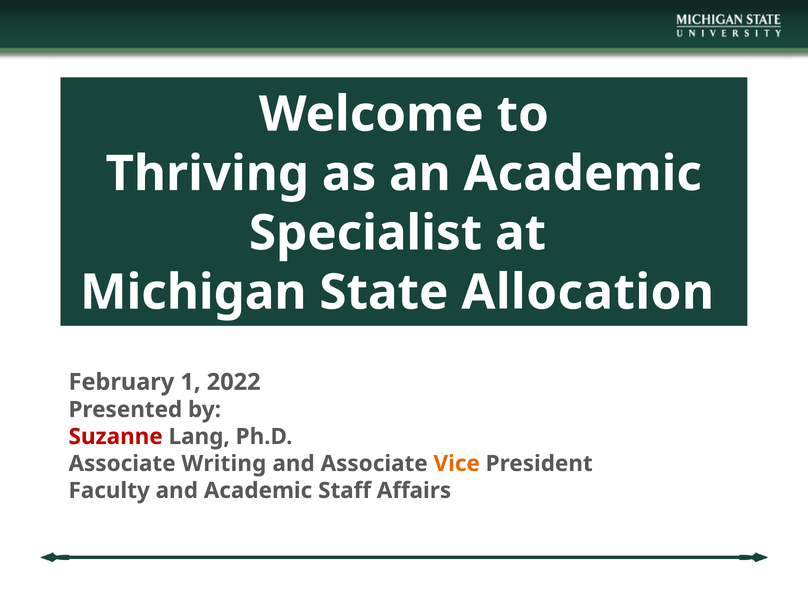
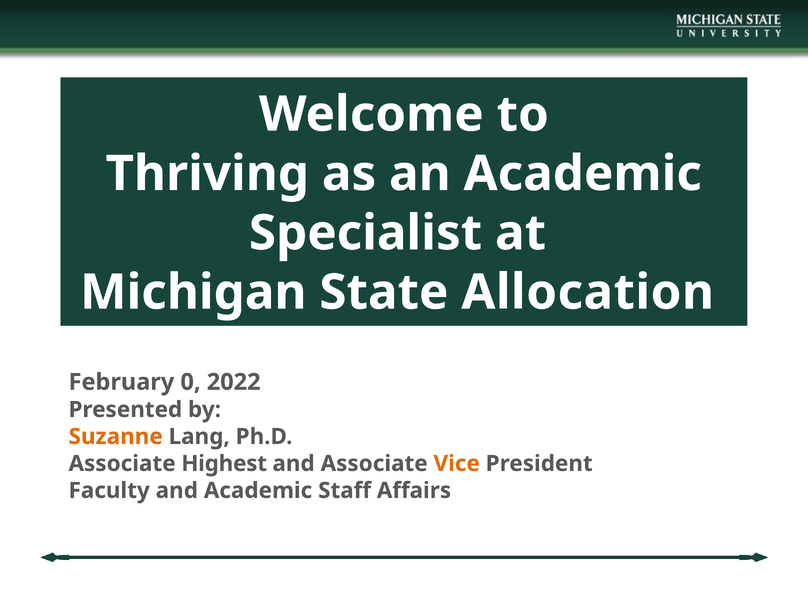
1: 1 -> 0 (190, 382)
Suzanne colour: red -> orange (116, 437)
Writing: Writing -> Highest (224, 464)
